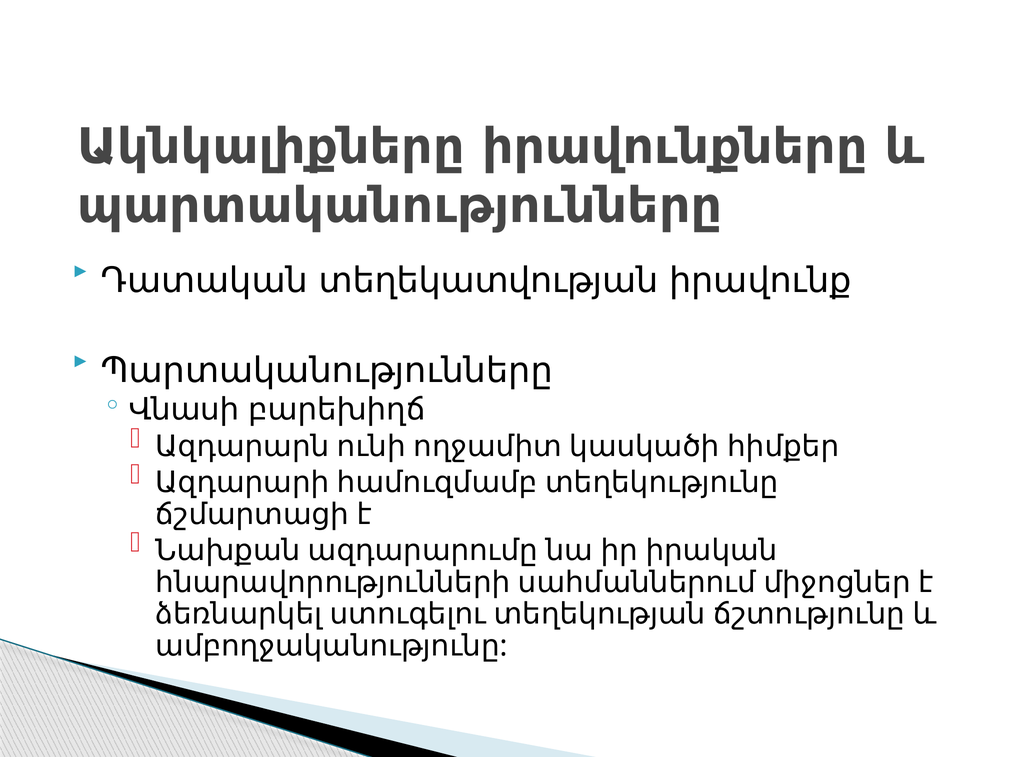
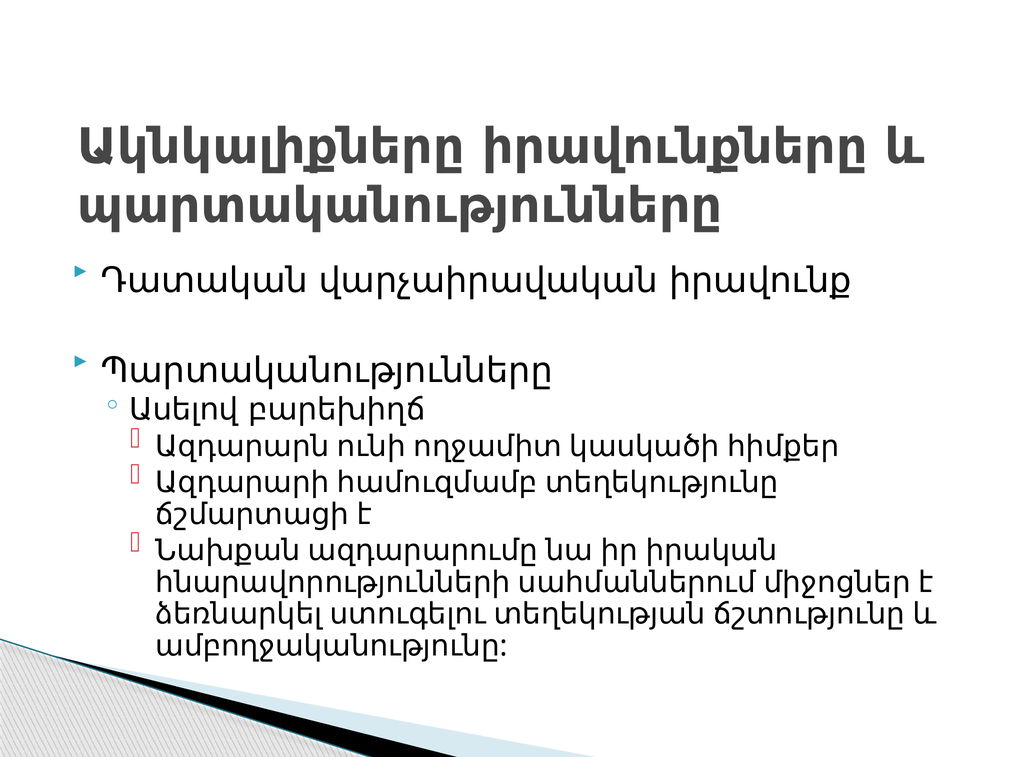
տեղեկատվության: տեղեկատվության -> վարչաիրավական (488, 281)
Վնասի: Վնասի -> Ասելով (184, 410)
